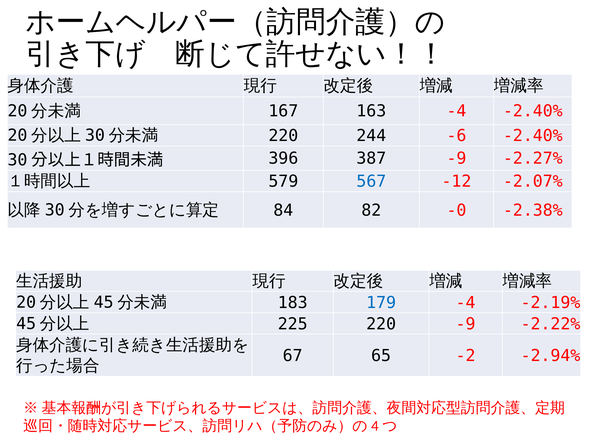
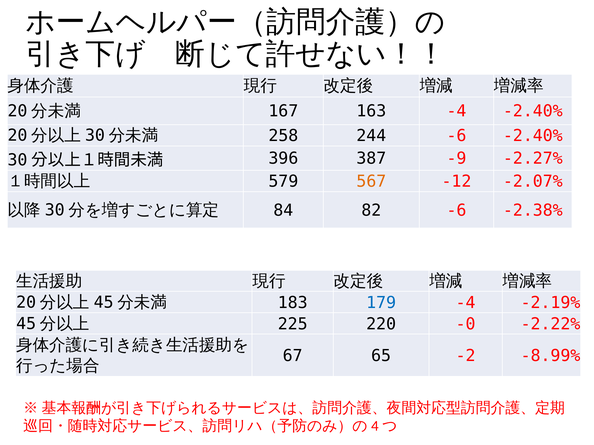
220: 220 -> 258 (283, 136)
567 colour: blue -> orange (371, 182)
82 -0: -0 -> -6 (456, 211)
220 -9: -9 -> -0 (466, 324)
-2.94%: -2.94% -> -8.99% (550, 356)
